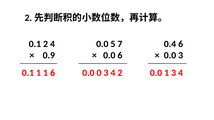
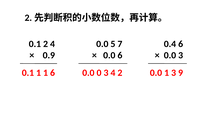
1 3 4: 4 -> 9 (181, 73)
